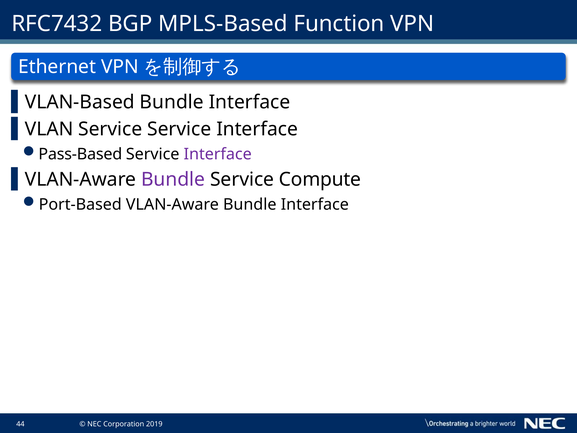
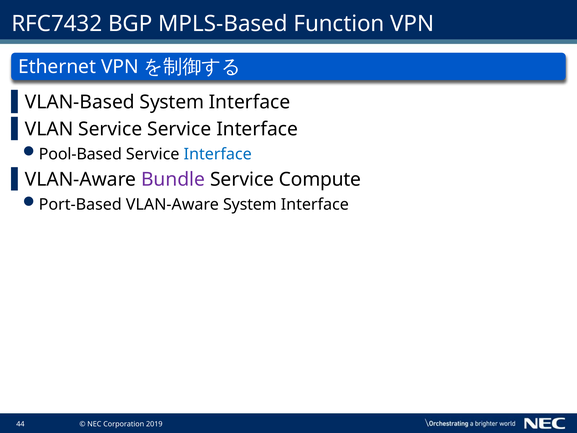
VLAN-Based Bundle: Bundle -> System (172, 102)
Pass-Based: Pass-Based -> Pool-Based (80, 154)
Interface colour: purple -> blue (218, 154)
Port-Based VLAN-Aware Bundle: Bundle -> System (250, 204)
